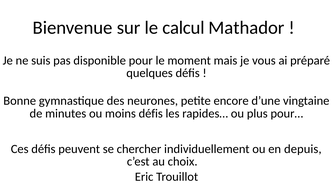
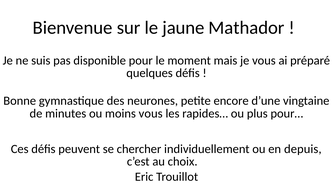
calcul: calcul -> jaune (183, 28)
moins défis: défis -> vous (151, 114)
